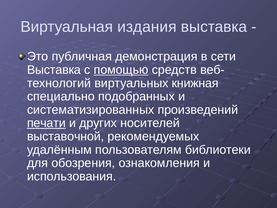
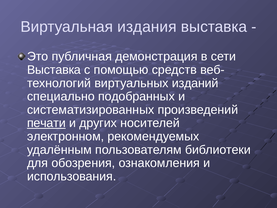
помощью underline: present -> none (121, 70)
книжная: книжная -> изданий (195, 83)
выставочной: выставочной -> электронном (66, 136)
